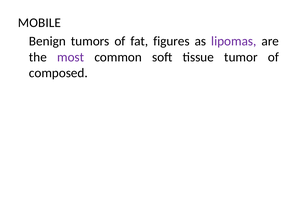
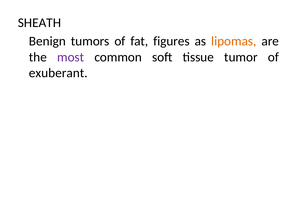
MOBILE: MOBILE -> SHEATH (39, 23)
lipomas colour: purple -> orange (234, 41)
composed: composed -> exuberant (58, 73)
